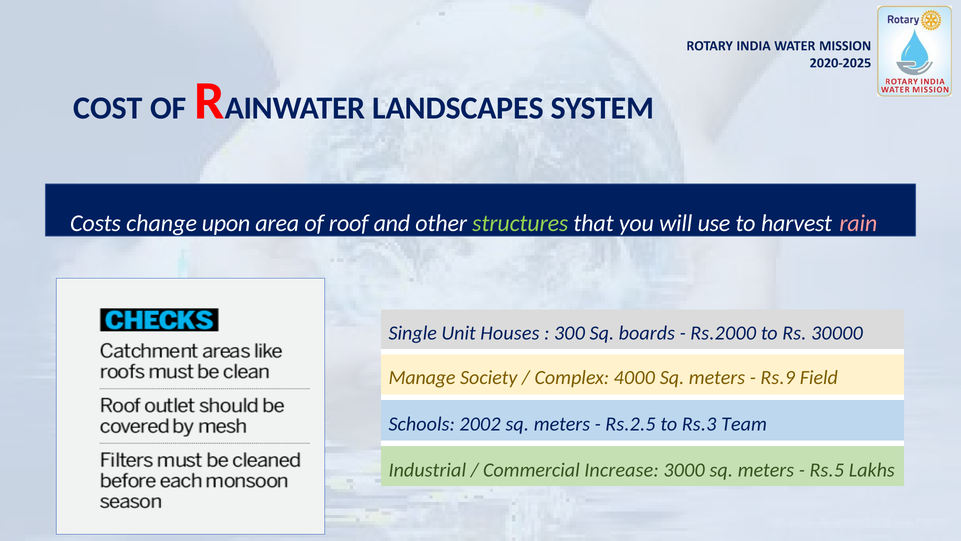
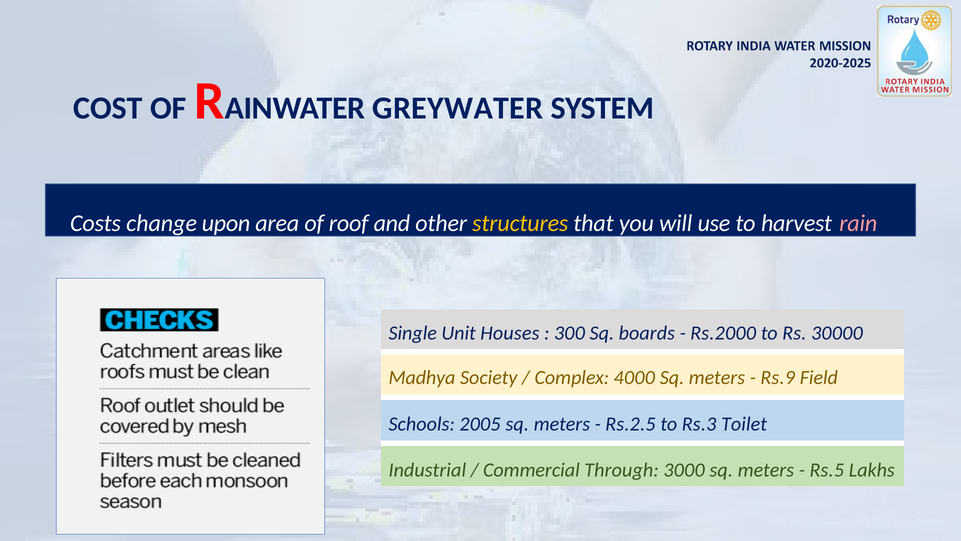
LANDSCAPES: LANDSCAPES -> GREYWATER (458, 108)
structures colour: light green -> yellow (520, 223)
Manage: Manage -> Madhya (422, 377)
2002: 2002 -> 2005 (480, 424)
Team: Team -> Toilet (744, 424)
Increase: Increase -> Through (622, 470)
